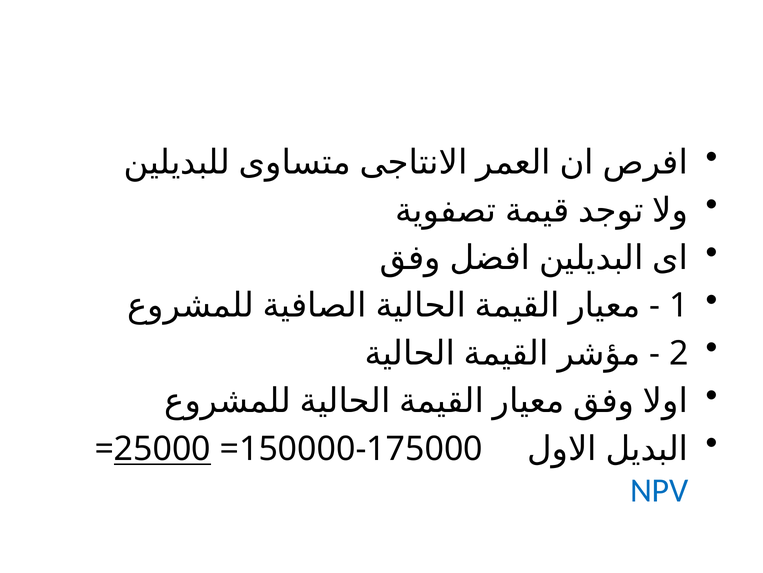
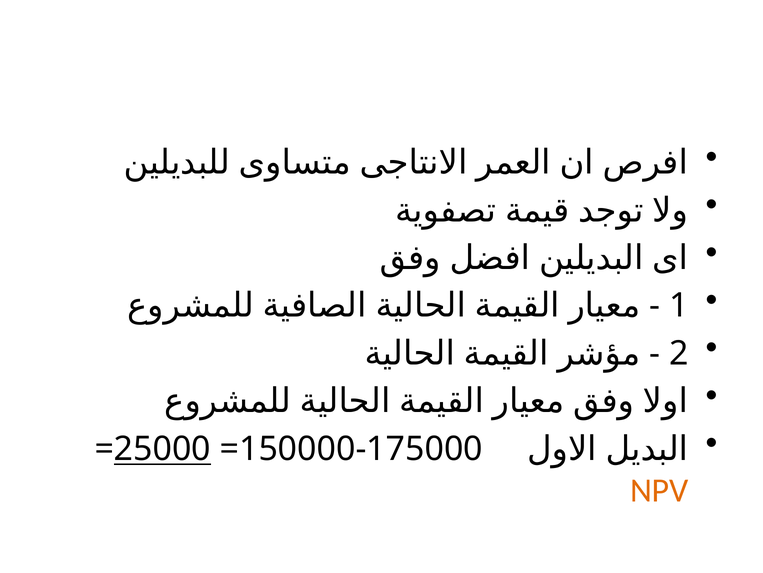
NPV colour: blue -> orange (659, 490)
